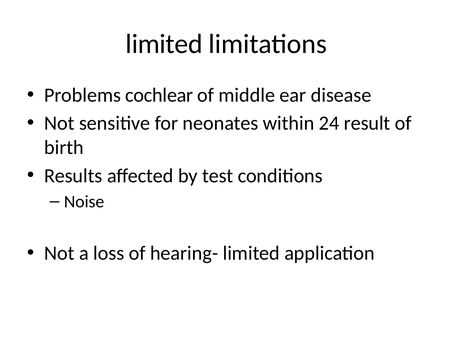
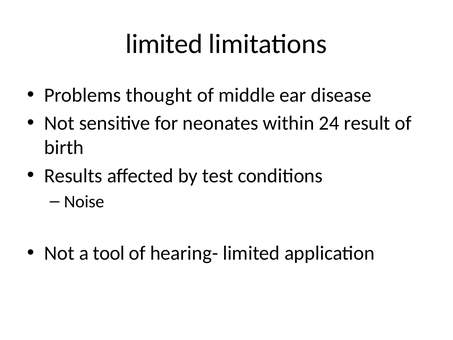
cochlear: cochlear -> thought (159, 95)
loss: loss -> tool (109, 253)
